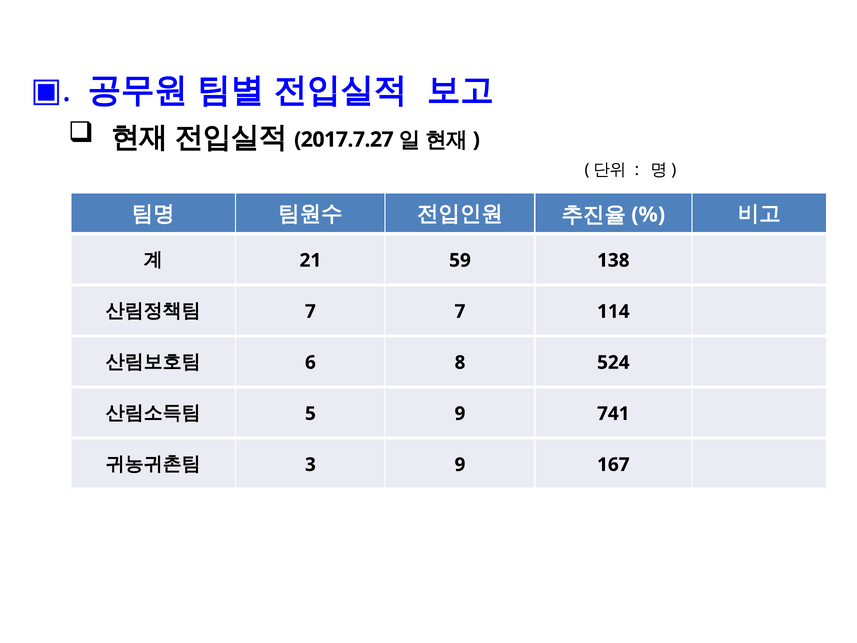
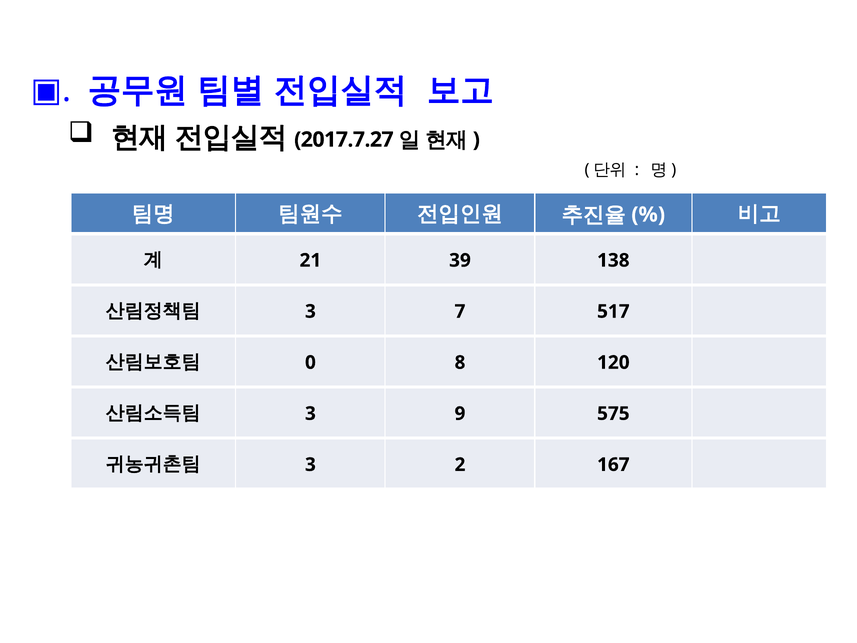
59: 59 -> 39 (460, 260)
7: 7 -> 3 (310, 311)
114: 114 -> 517 (613, 311)
6: 6 -> 0 (310, 362)
524: 524 -> 120 (613, 362)
5: 5 -> 3 (310, 413)
741: 741 -> 575 (613, 413)
3 9: 9 -> 2 (460, 464)
